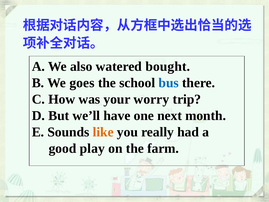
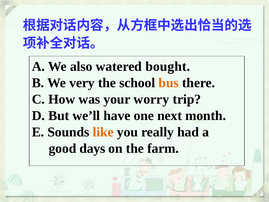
goes: goes -> very (82, 83)
bus colour: blue -> orange (169, 83)
play: play -> days (92, 148)
